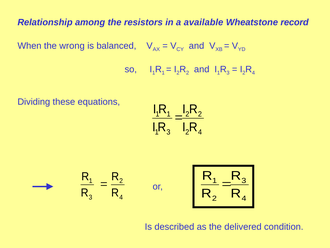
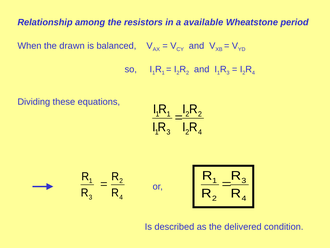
record: record -> period (295, 22)
wrong: wrong -> drawn (72, 46)
